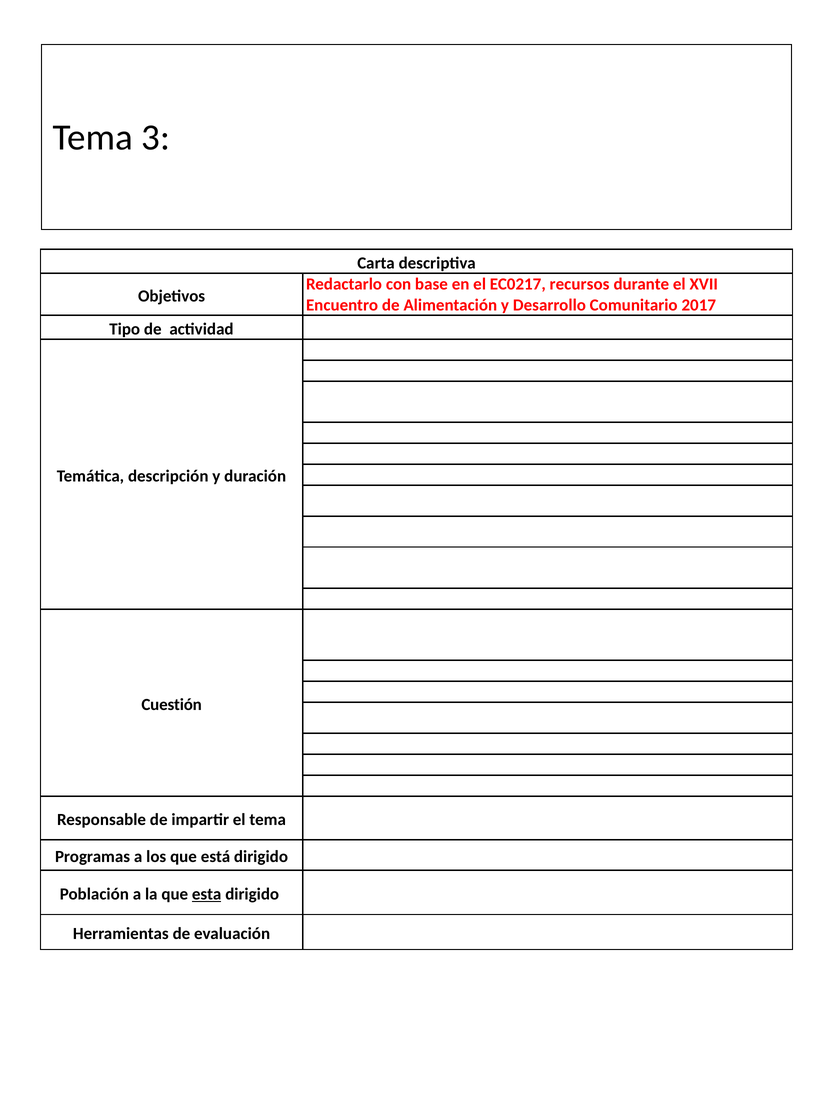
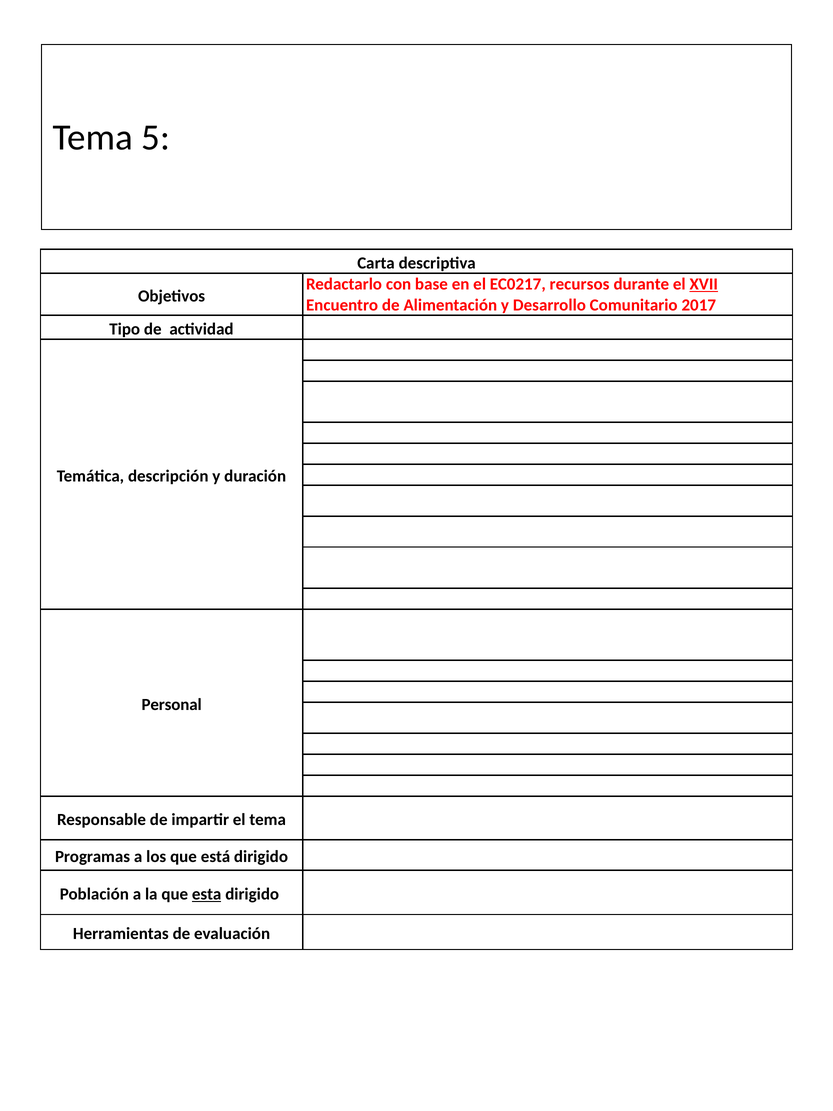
3: 3 -> 5 (156, 137)
XVII underline: none -> present (704, 284)
Cuestión: Cuestión -> Personal (172, 704)
